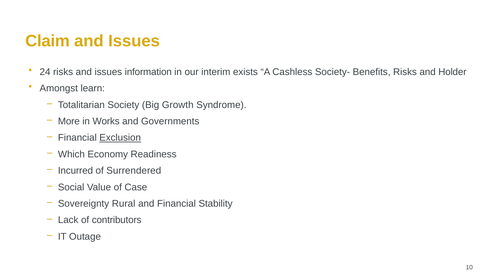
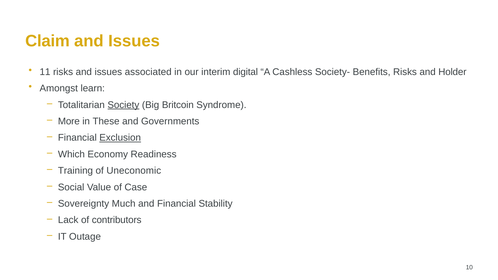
24: 24 -> 11 (45, 72)
information: information -> associated (148, 72)
exists: exists -> digital (245, 72)
Society underline: none -> present (123, 105)
Growth: Growth -> Britcoin (178, 105)
Works: Works -> These (106, 121)
Incurred: Incurred -> Training (75, 171)
Surrendered: Surrendered -> Uneconomic (134, 171)
Rural: Rural -> Much (124, 204)
